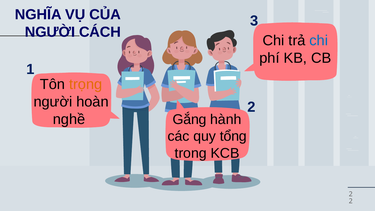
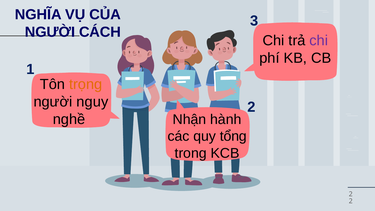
chi colour: blue -> purple (319, 40)
hoàn: hoàn -> nguy (92, 102)
Gắng: Gắng -> Nhận (189, 119)
